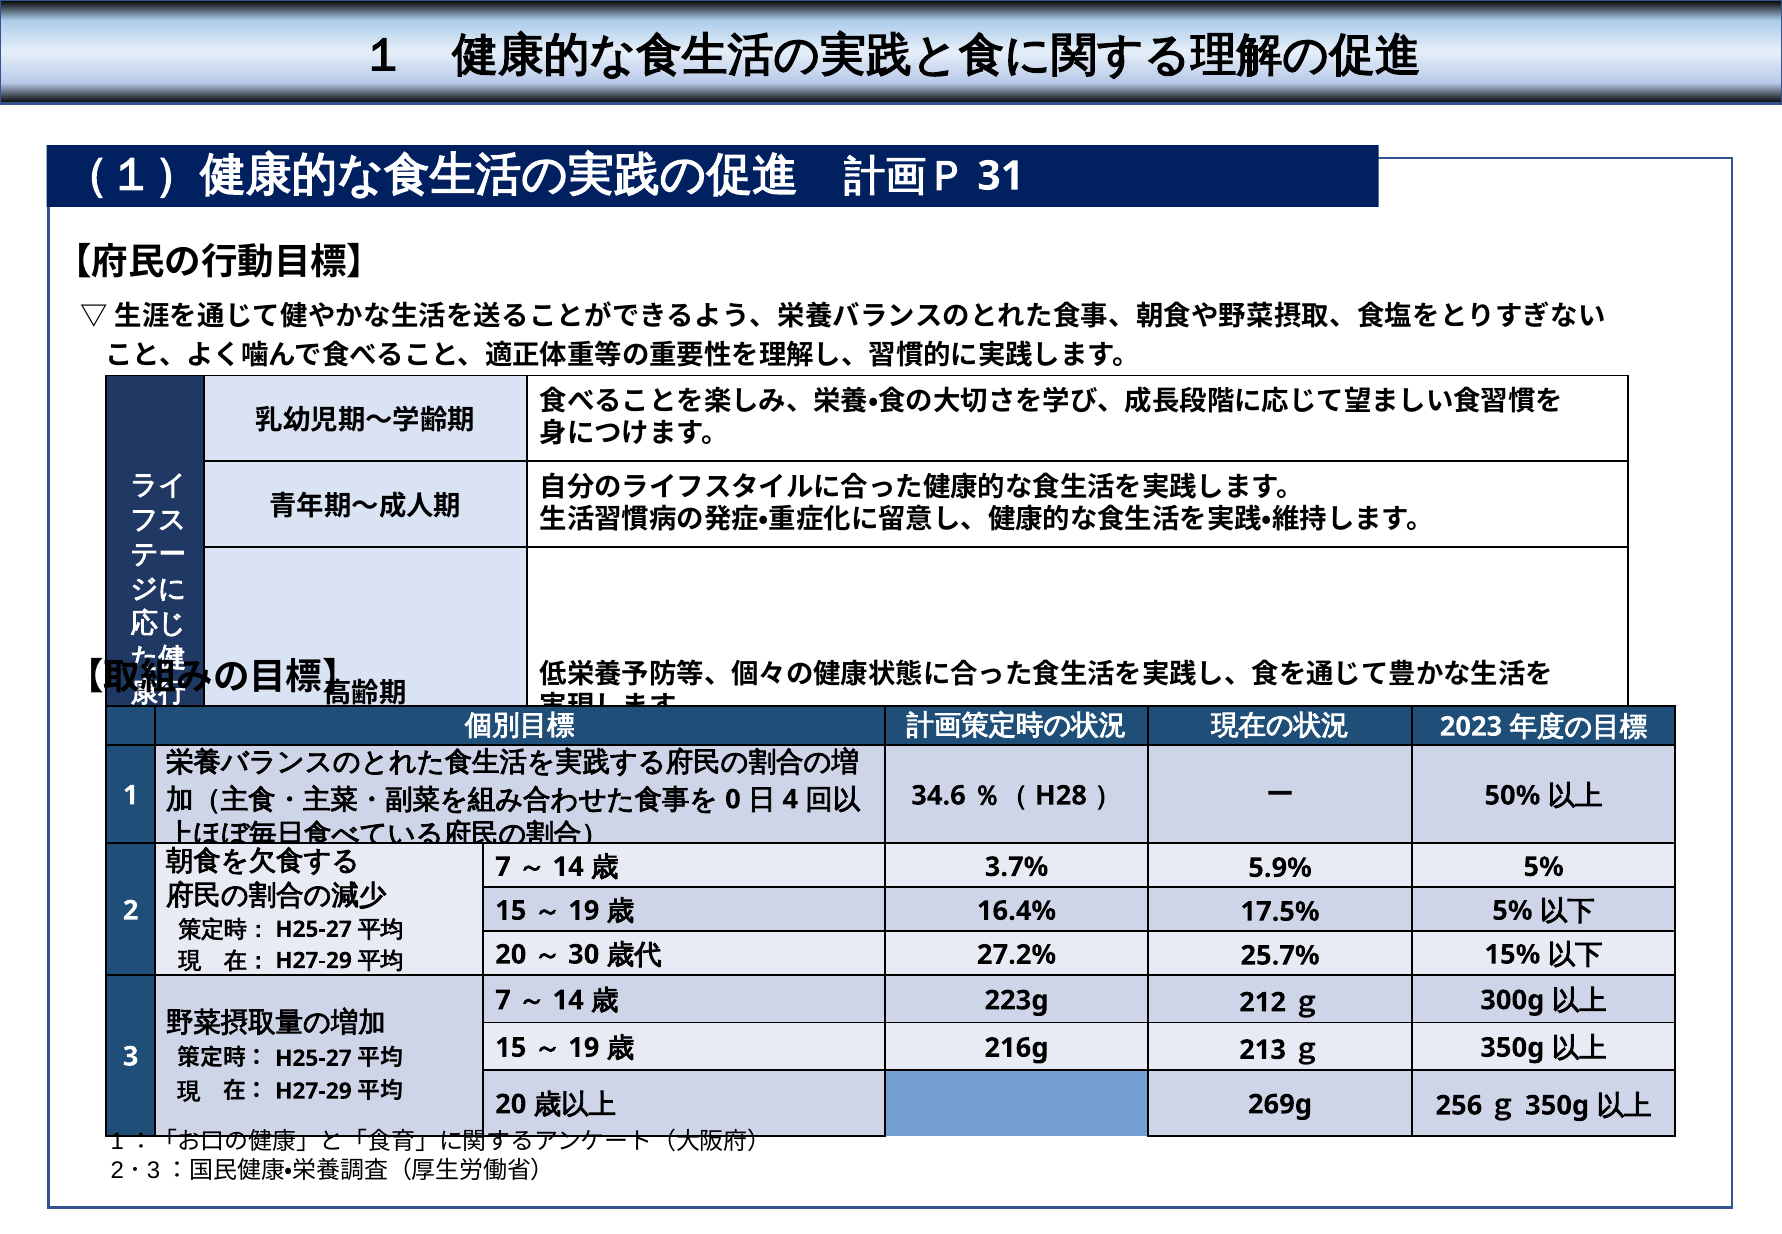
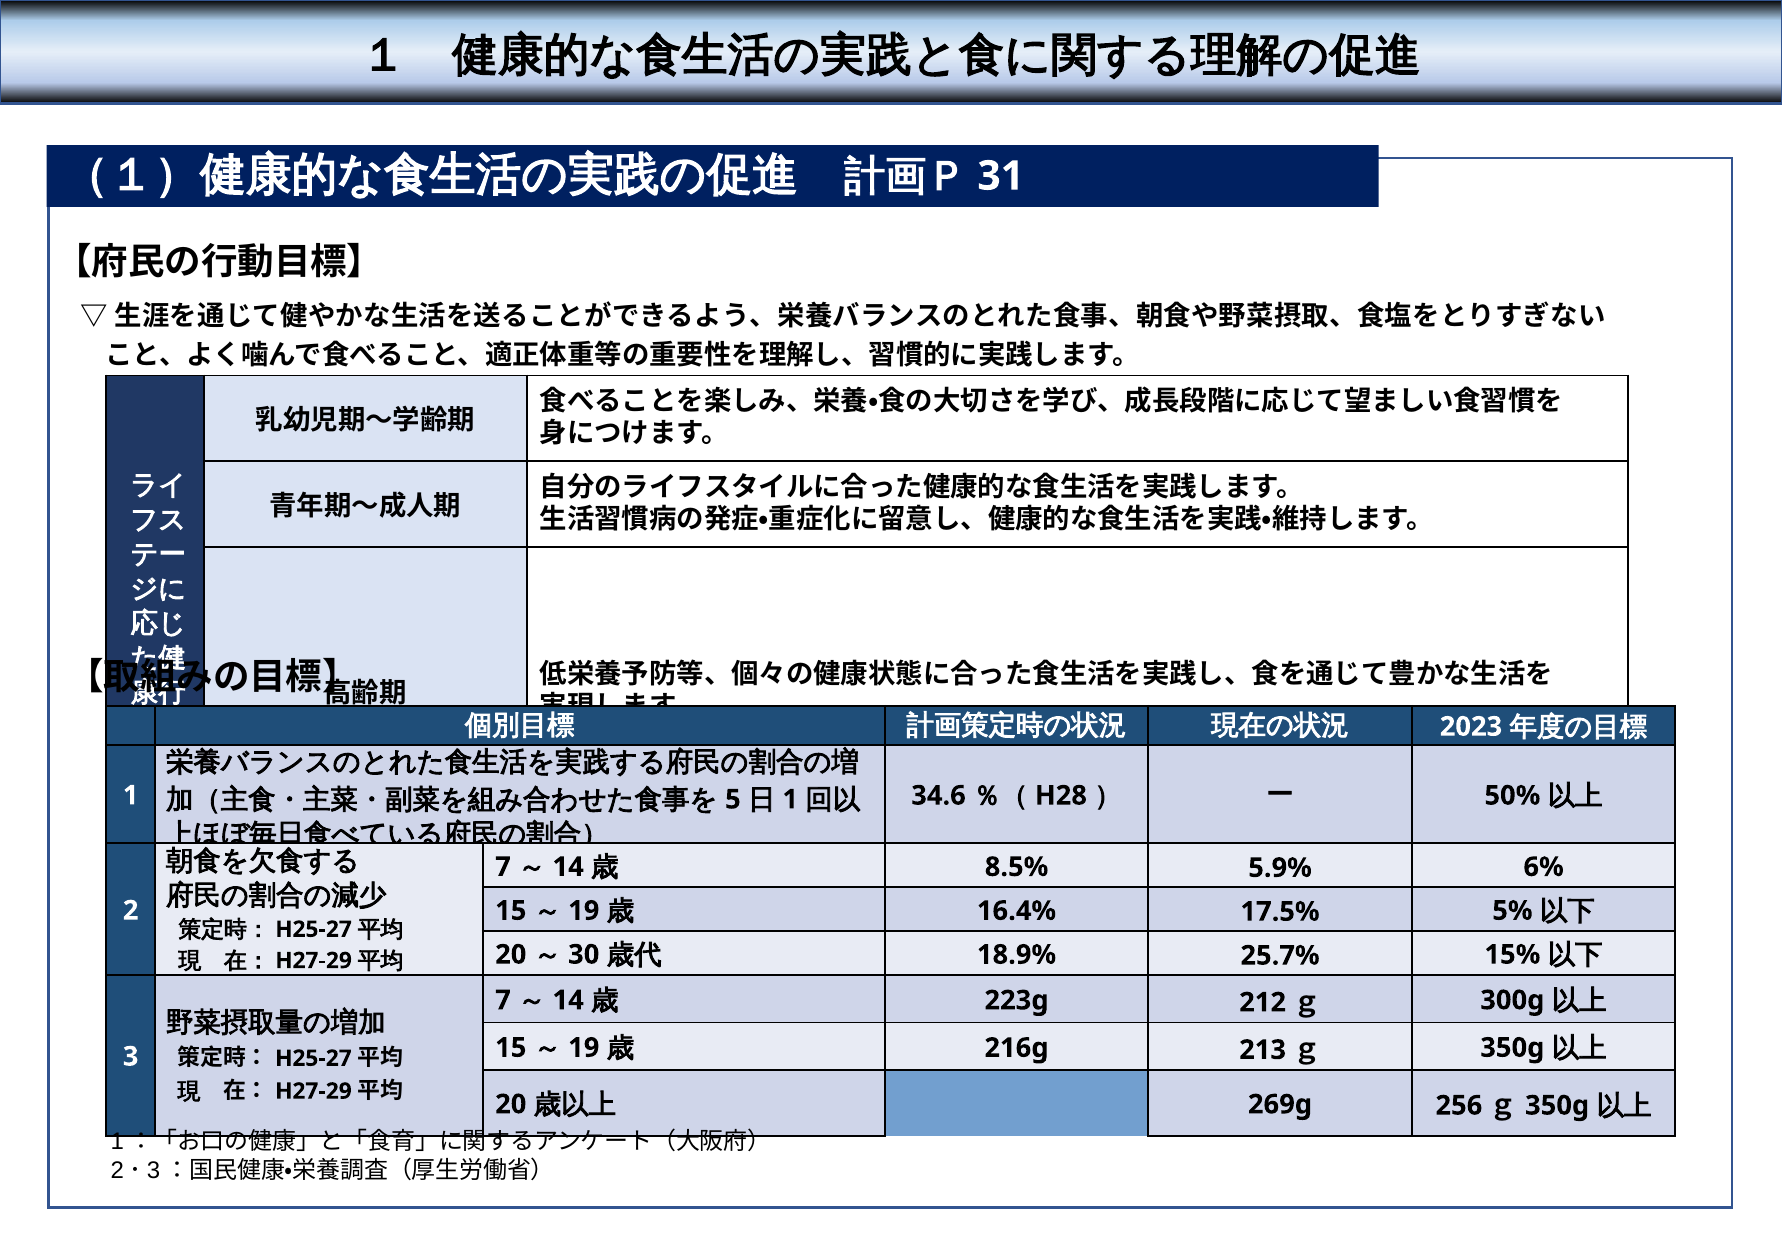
0: 0 -> 5 (733, 799)
4: 4 -> 1 (790, 799)
3.7%: 3.7% -> 8.5% (1017, 867)
5%: 5% -> 6% (1544, 867)
27.2%: 27.2% -> 18.9% (1017, 954)
